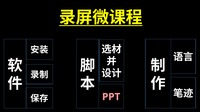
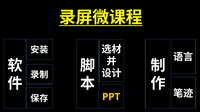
PPT colour: pink -> yellow (111, 97)
